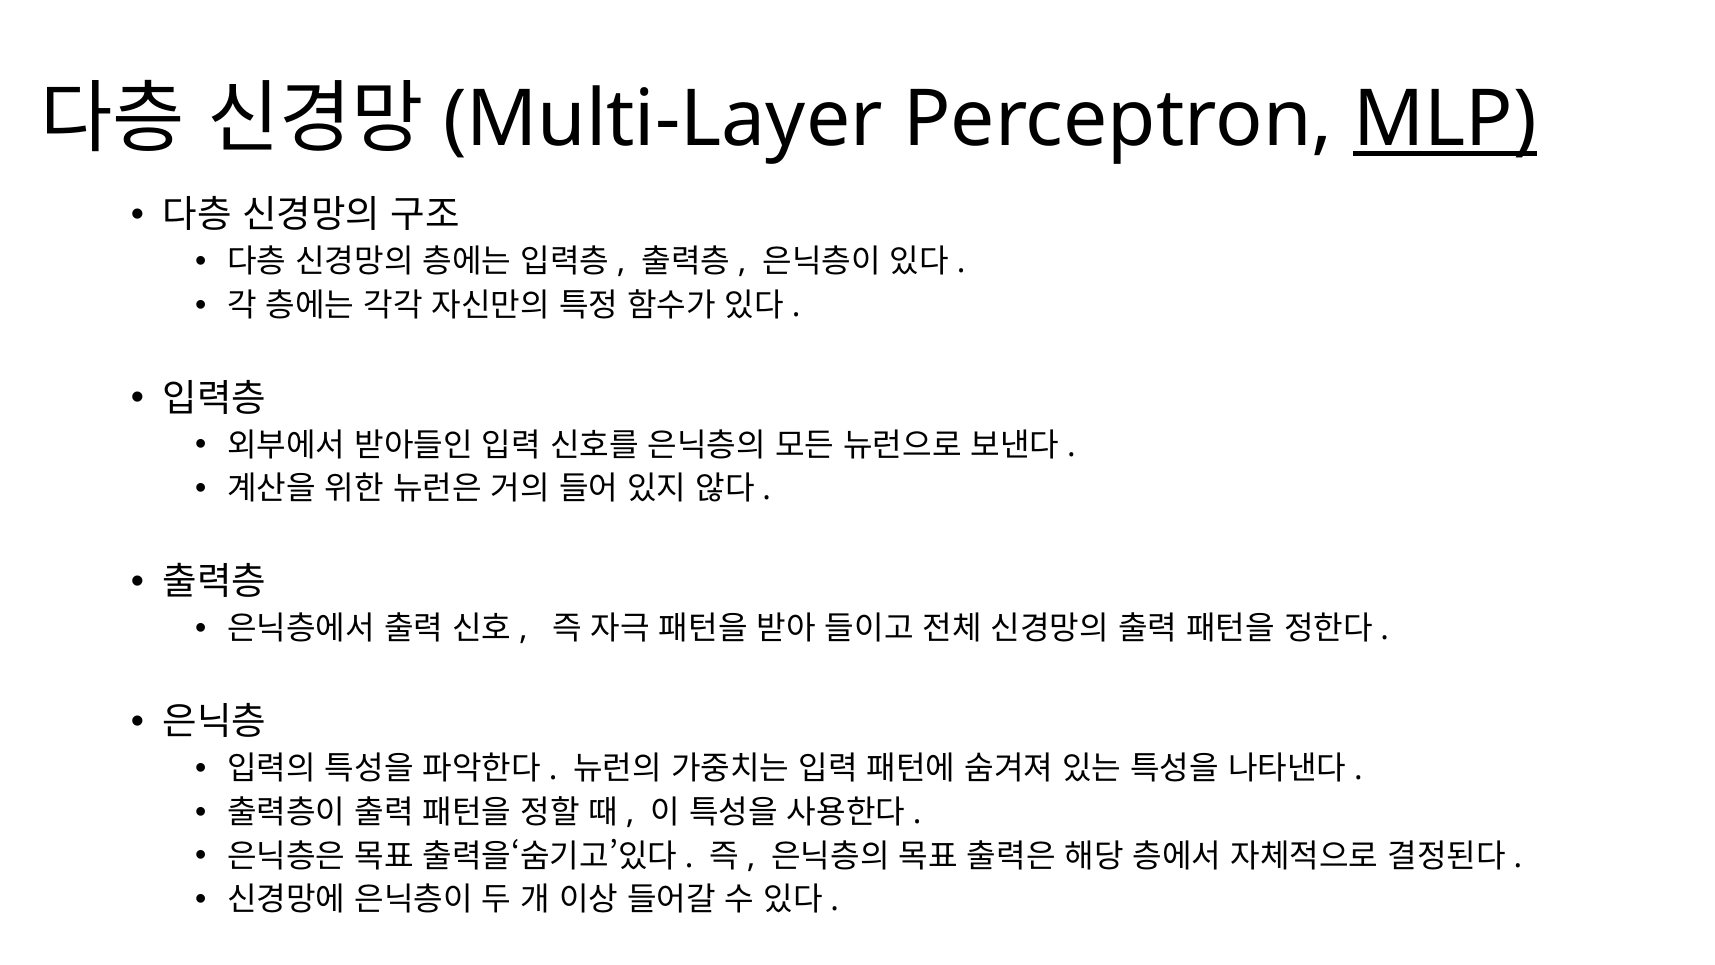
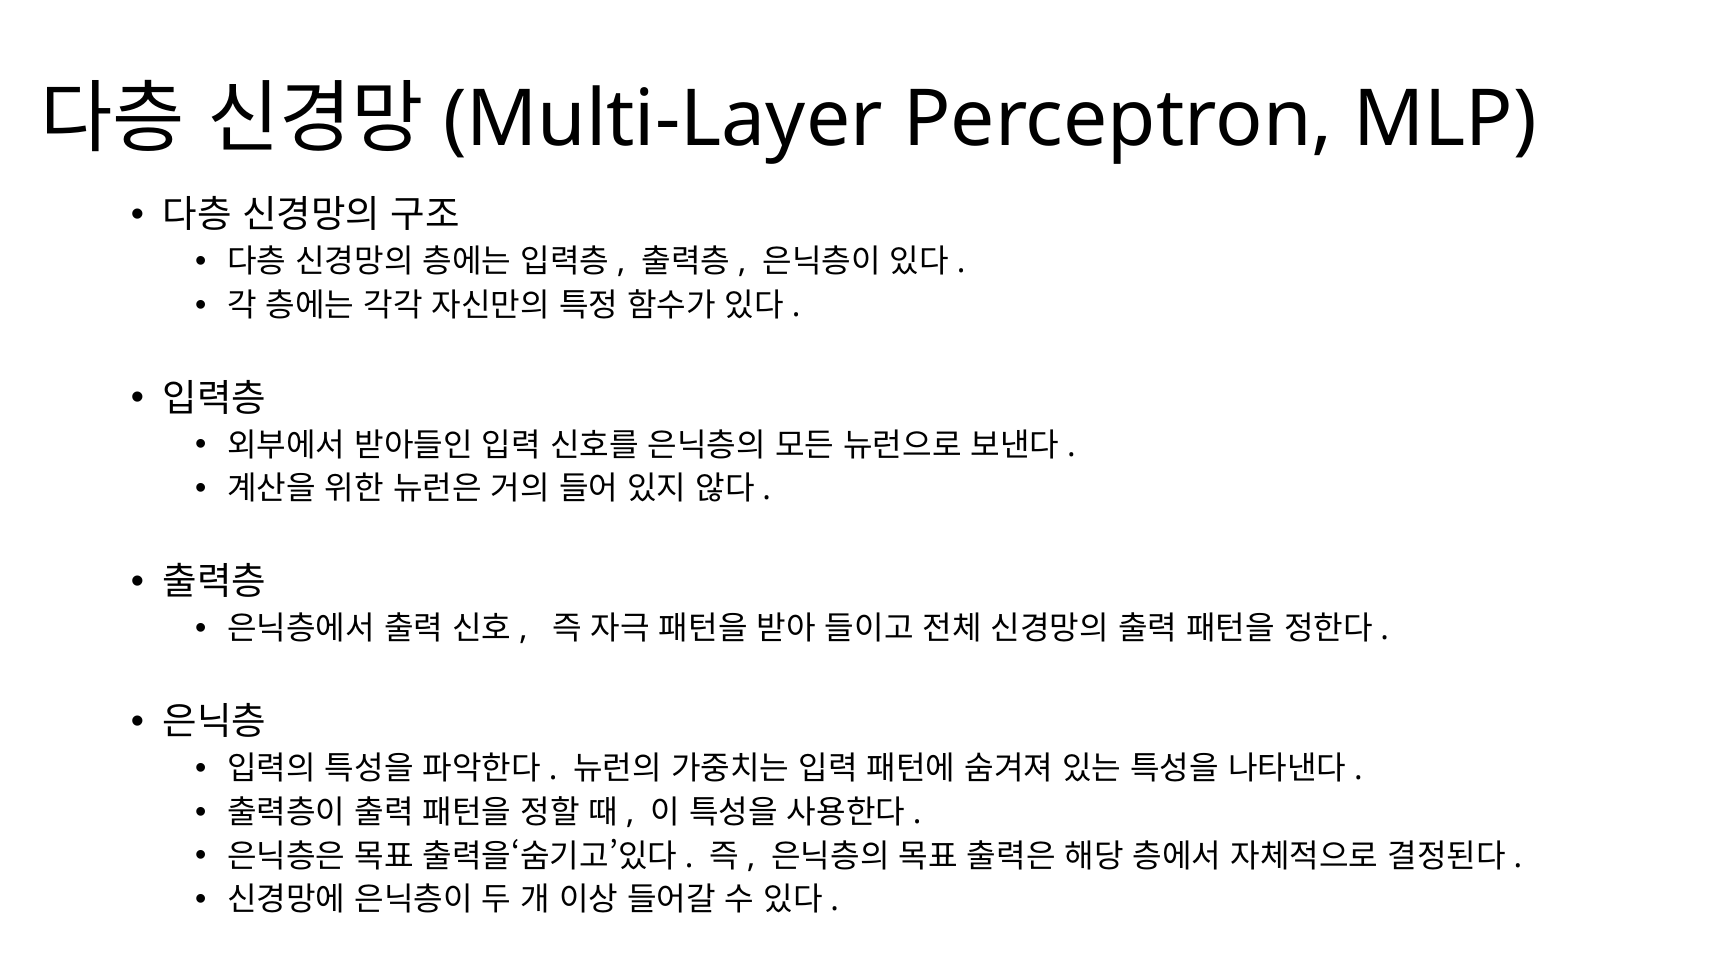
MLP underline: present -> none (1445, 120)
